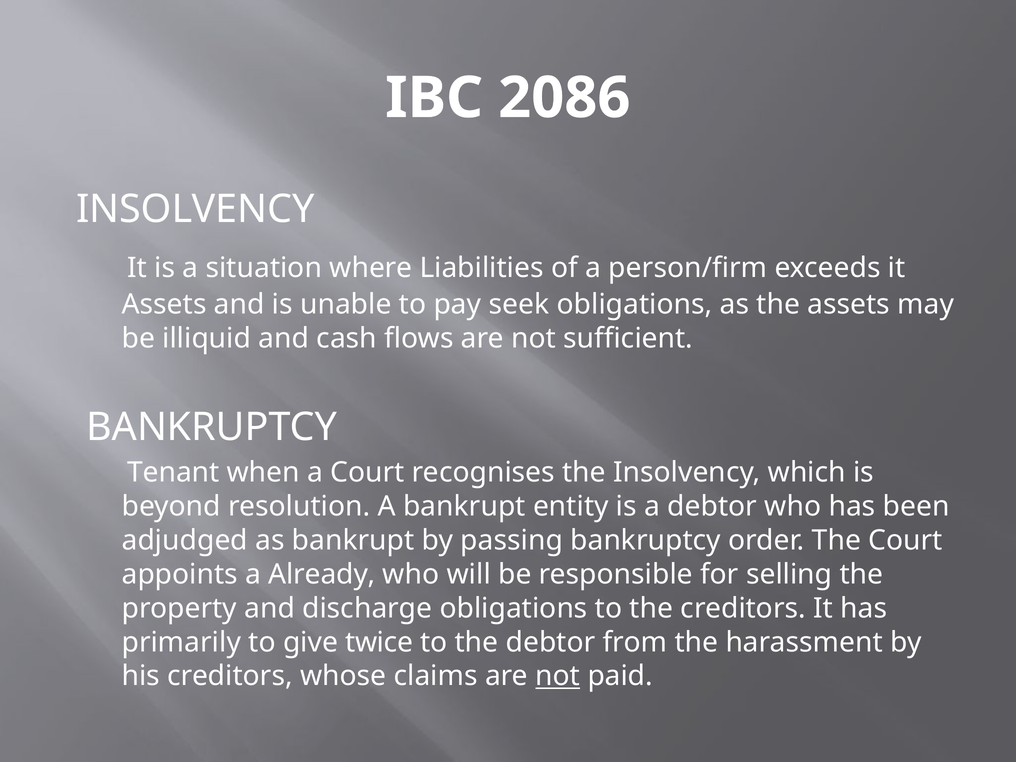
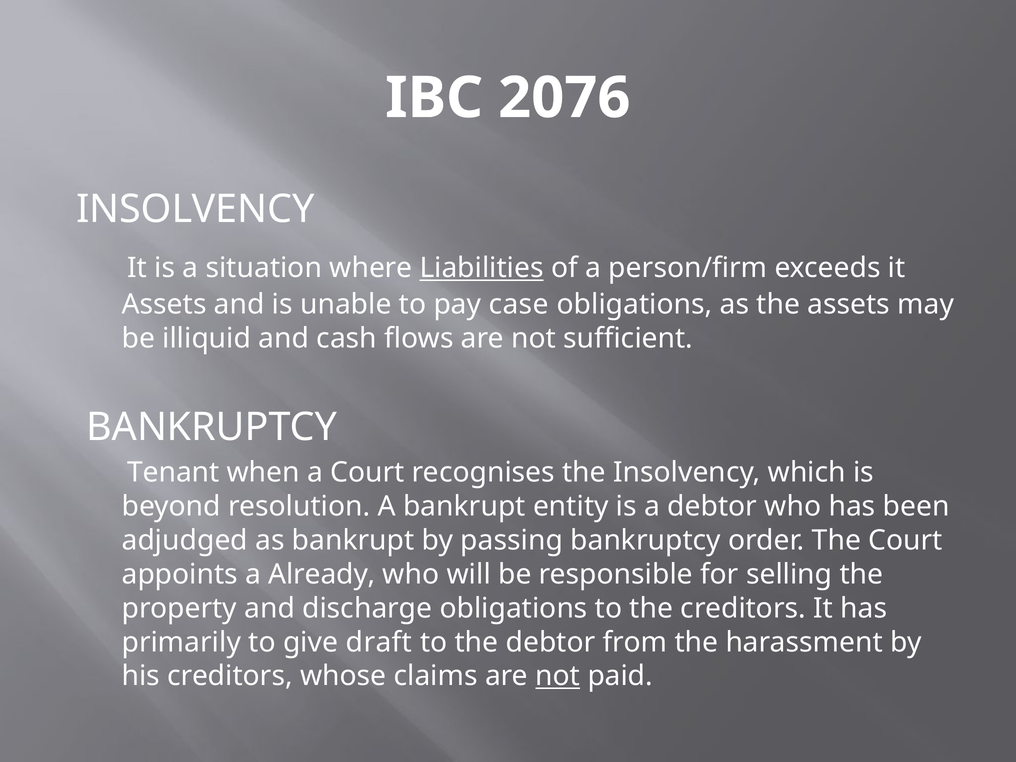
2086: 2086 -> 2076 (564, 98)
Liabilities underline: none -> present (482, 268)
seek: seek -> case (519, 304)
twice: twice -> draft (379, 642)
